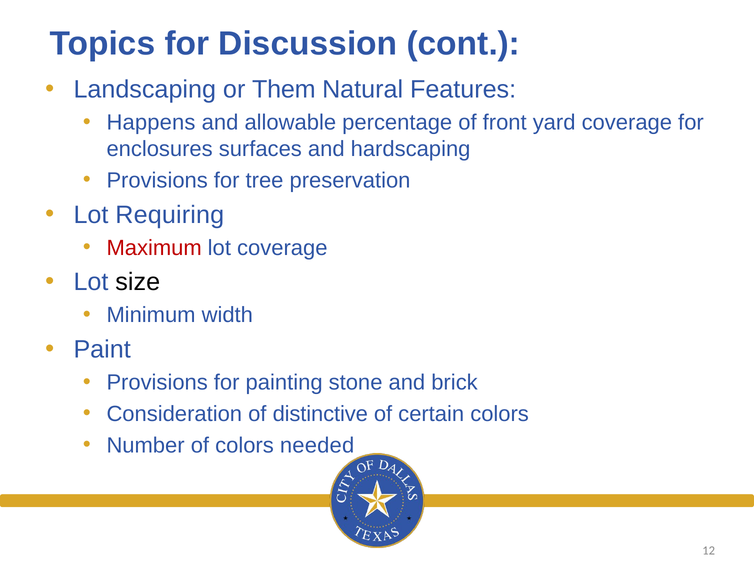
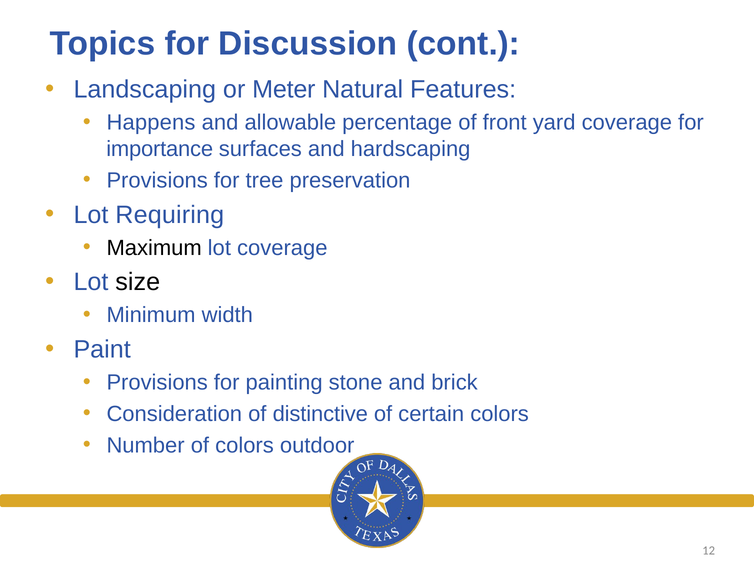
Them: Them -> Meter (284, 90)
enclosures: enclosures -> importance (160, 149)
Maximum colour: red -> black (154, 248)
needed: needed -> outdoor (317, 446)
